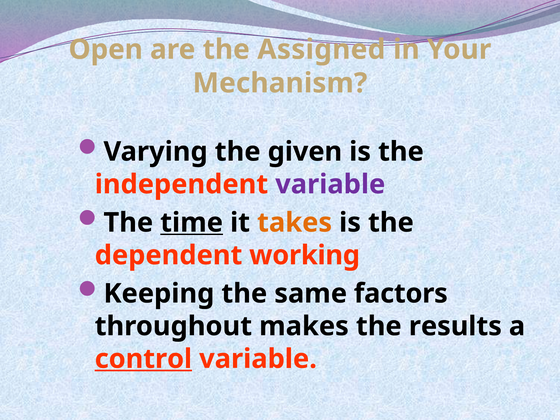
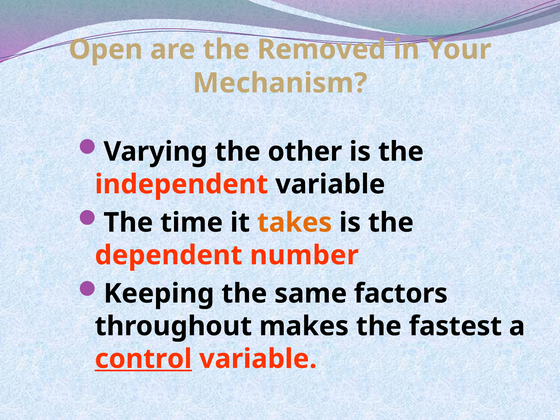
Assigned: Assigned -> Removed (322, 50)
given: given -> other (305, 152)
variable colour: purple -> black (330, 184)
time underline: present -> none (192, 223)
working: working -> number (304, 255)
results: results -> fastest (455, 326)
